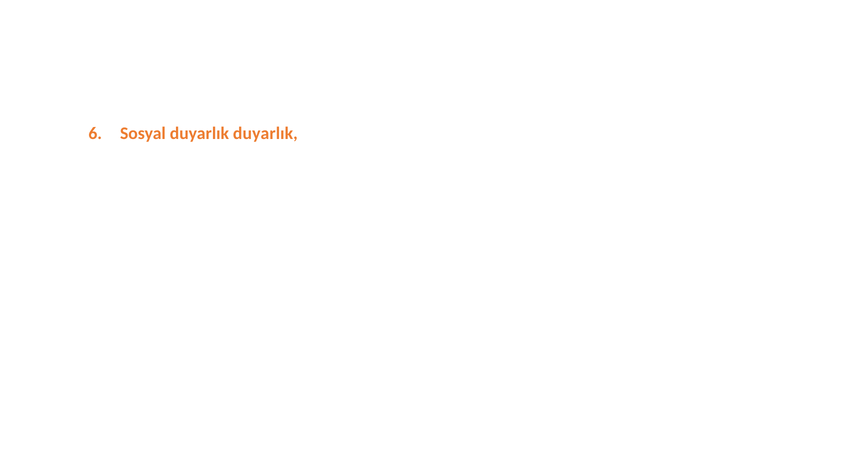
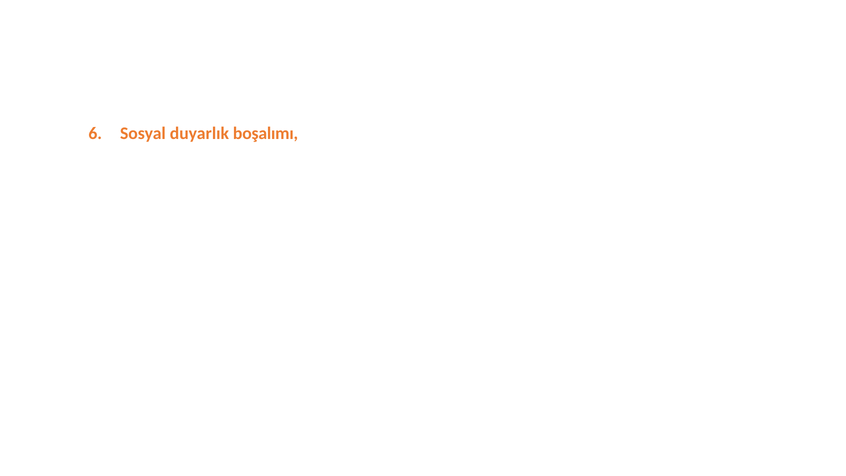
duyarlık duyarlık: duyarlık -> boşalımı (266, 133)
